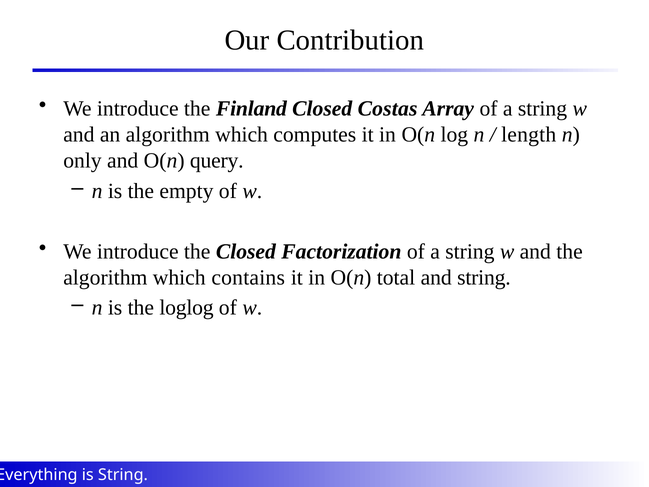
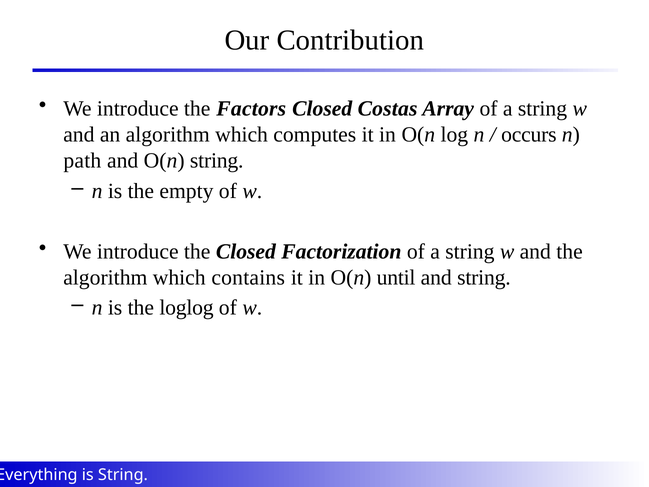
Finland: Finland -> Factors (251, 109)
length: length -> occurs (529, 135)
only: only -> path (82, 161)
O(n query: query -> string (217, 161)
total: total -> until (396, 277)
